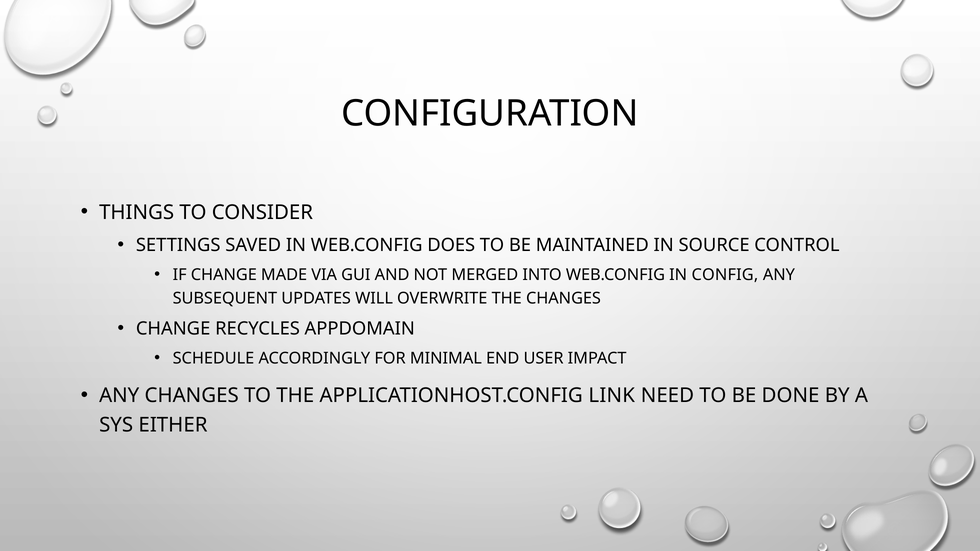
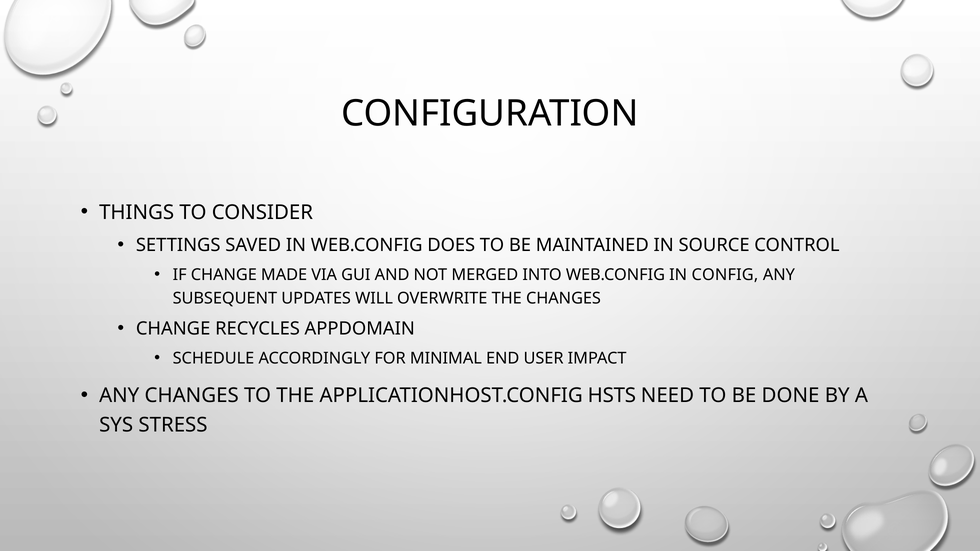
LINK: LINK -> HSTS (612, 396)
EITHER: EITHER -> STRESS (173, 425)
